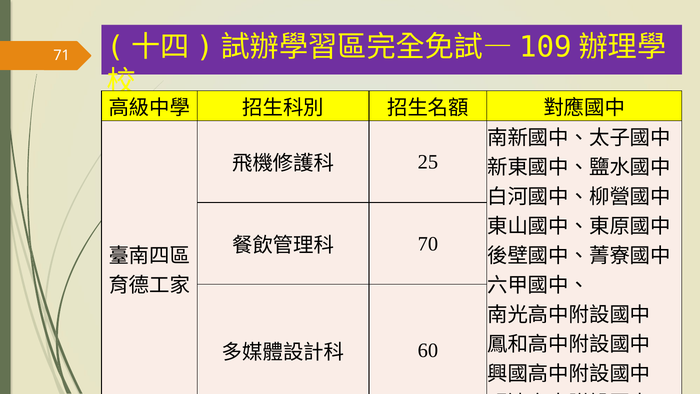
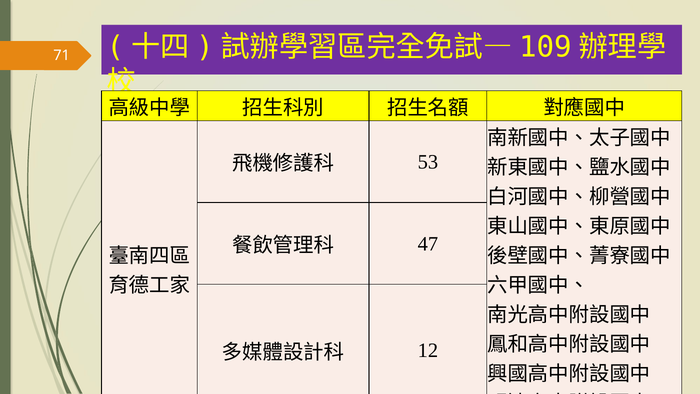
25: 25 -> 53 (428, 162)
70: 70 -> 47 (428, 244)
60: 60 -> 12 (428, 350)
